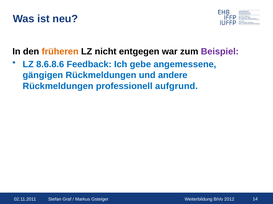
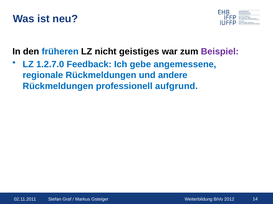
früheren colour: orange -> blue (60, 52)
entgegen: entgegen -> geistiges (139, 52)
8.6.8.6: 8.6.8.6 -> 1.2.7.0 (50, 65)
gängigen: gängigen -> regionale (43, 75)
